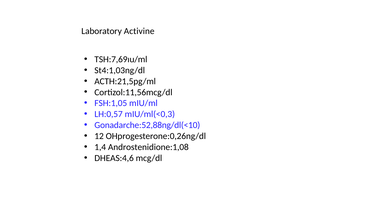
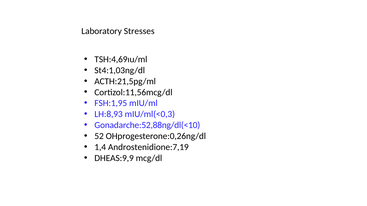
Activine: Activine -> Stresses (139, 31)
TSH:7,69ıu/ml: TSH:7,69ıu/ml -> TSH:4,69ıu/ml (121, 59)
FSH:1,05: FSH:1,05 -> FSH:1,95 (111, 103)
LH:0,57: LH:0,57 -> LH:8,93 (109, 114)
12: 12 -> 52 (99, 136)
Androstenidione:1,08: Androstenidione:1,08 -> Androstenidione:7,19 (148, 147)
DHEAS:4,6: DHEAS:4,6 -> DHEAS:9,9 (114, 158)
